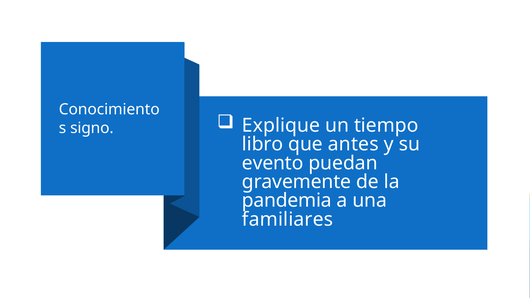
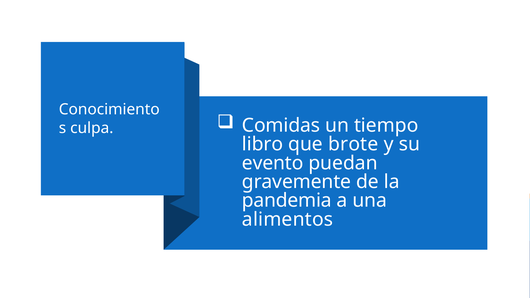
Explique: Explique -> Comidas (281, 126)
signo: signo -> culpa (92, 128)
antes: antes -> brote (353, 144)
familiares: familiares -> alimentos (288, 219)
